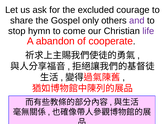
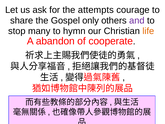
excluded: excluded -> attempts (96, 10)
hymn: hymn -> many (39, 31)
come: come -> hymn (74, 31)
life colour: purple -> orange (148, 31)
